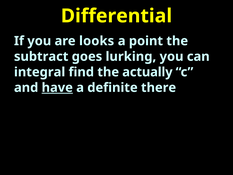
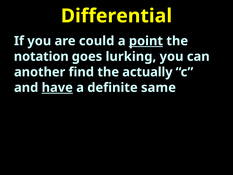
looks: looks -> could (97, 41)
point underline: none -> present (146, 41)
subtract: subtract -> notation (41, 56)
integral: integral -> another (40, 72)
there: there -> same (158, 87)
